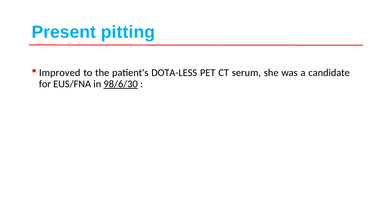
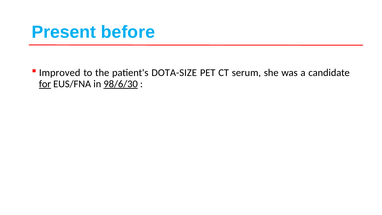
pitting: pitting -> before (128, 32)
DOTA-LESS: DOTA-LESS -> DOTA-SIZE (174, 73)
for underline: none -> present (45, 84)
